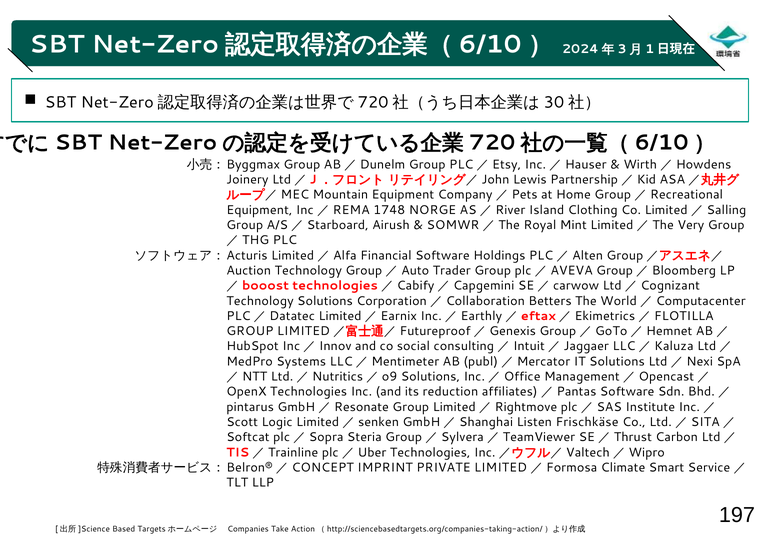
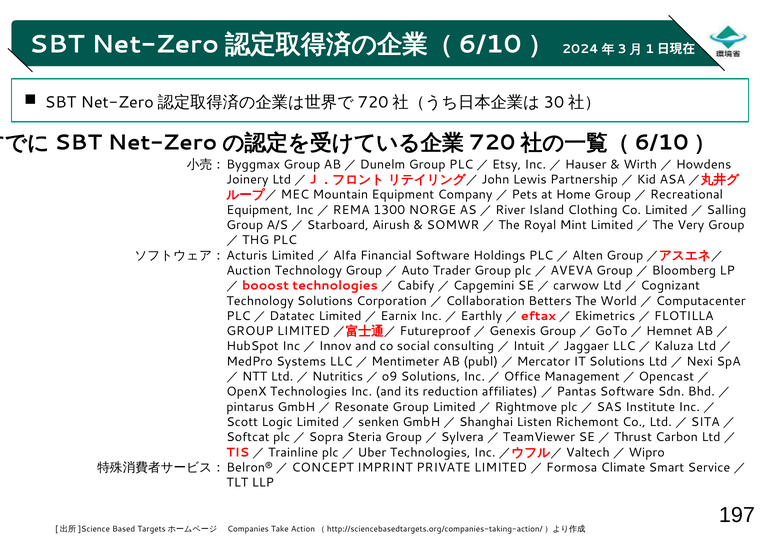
1748: 1748 -> 1300 (389, 210)
Frischkäse: Frischkäse -> Richemont (587, 422)
